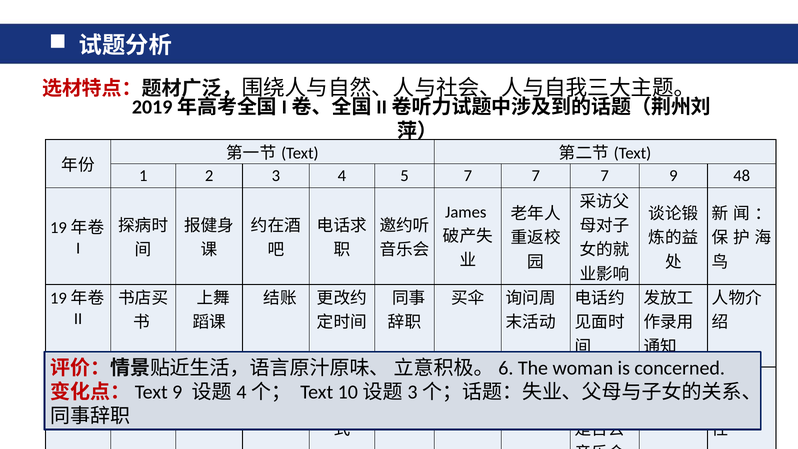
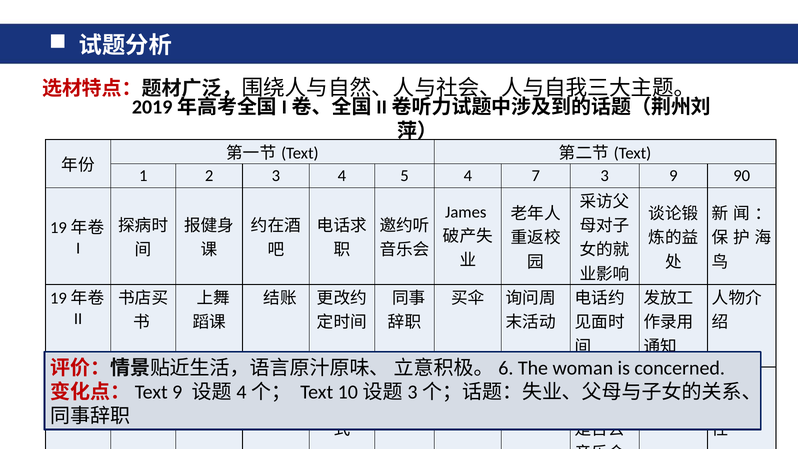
5 7: 7 -> 4 (468, 176)
7: 7 -> 3 (605, 176)
48: 48 -> 90 (742, 176)
